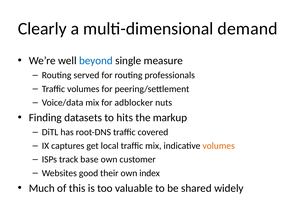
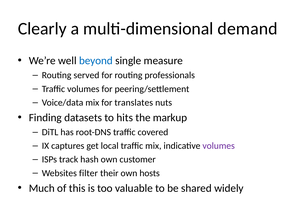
adblocker: adblocker -> translates (134, 103)
volumes colour: orange -> purple (219, 146)
base: base -> hash (89, 159)
good: good -> filter (88, 173)
index: index -> hosts (150, 173)
